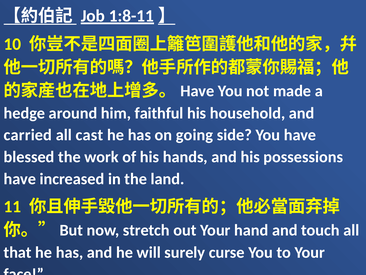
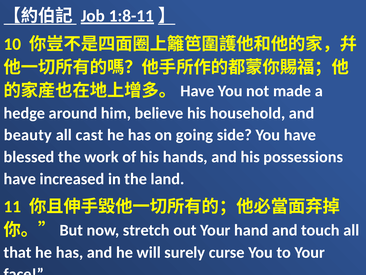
faithful: faithful -> believe (159, 113)
carried: carried -> beauty (28, 135)
